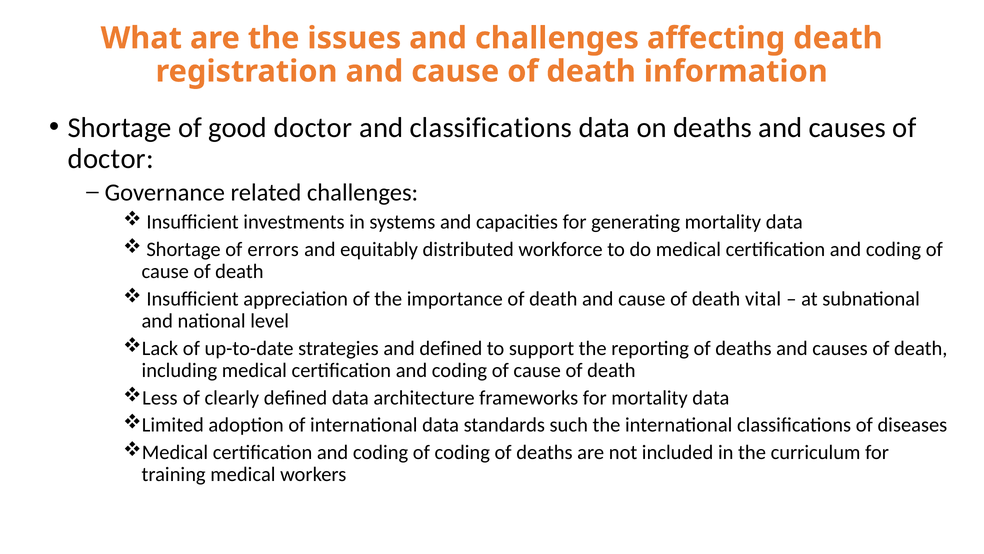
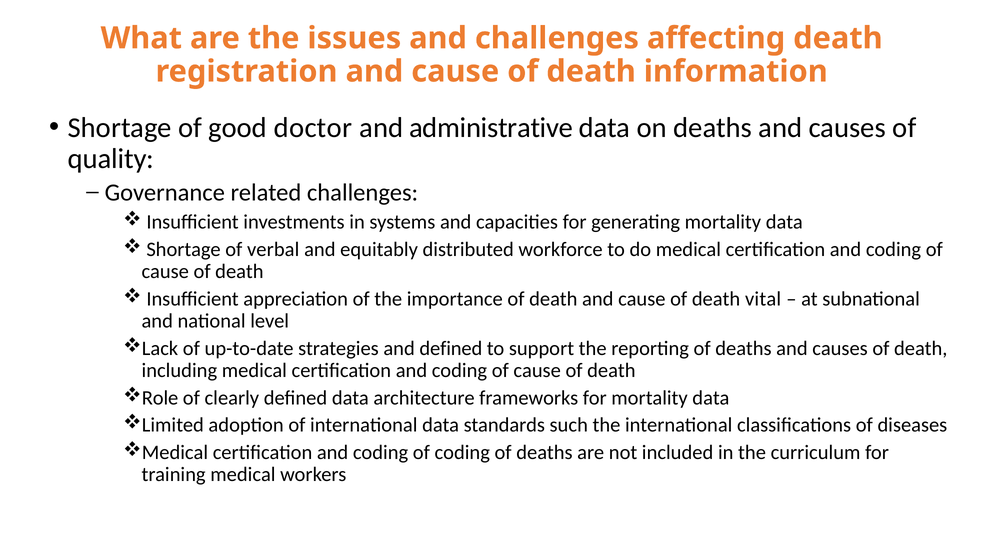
and classifications: classifications -> administrative (491, 127)
doctor: doctor -> quality (111, 158)
errors: errors -> verbal (273, 249)
Less: Less -> Role (160, 397)
